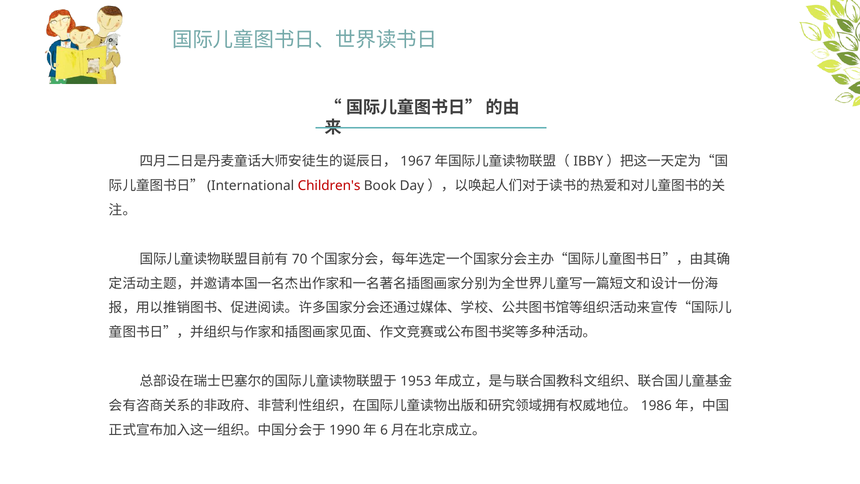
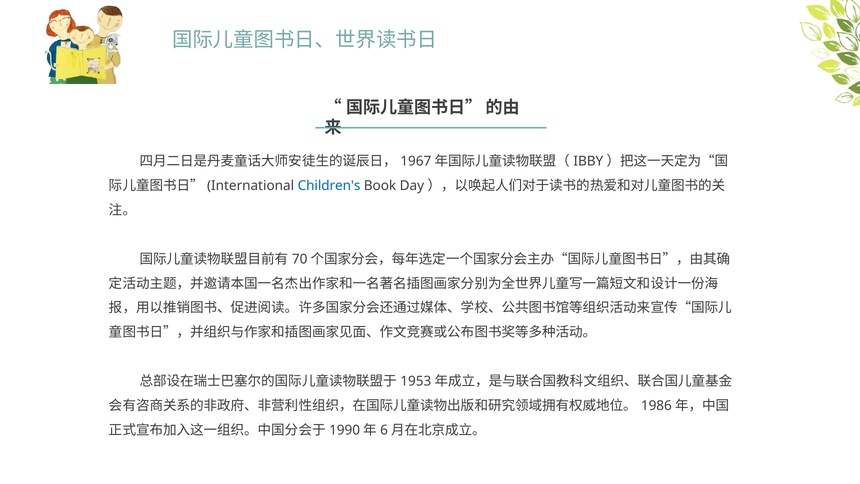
Children's colour: red -> blue (329, 186)
